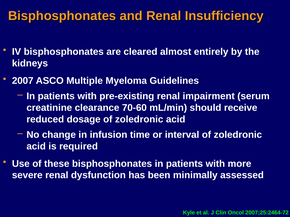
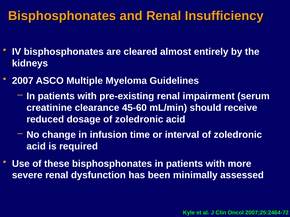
70-60: 70-60 -> 45-60 (134, 108)
